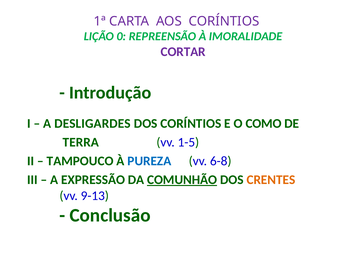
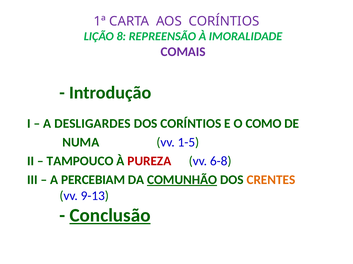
0: 0 -> 8 (121, 36)
CORTAR: CORTAR -> COMAIS (183, 52)
TERRA: TERRA -> NUMA (81, 143)
PUREZA colour: blue -> red (149, 161)
EXPRESSÃO: EXPRESSÃO -> PERCEBIAM (93, 180)
Conclusão underline: none -> present (110, 216)
